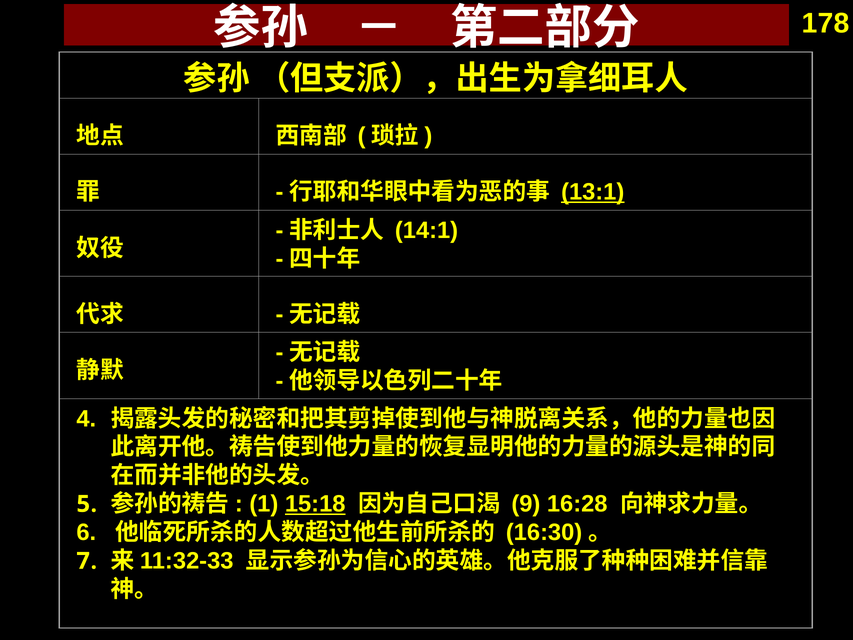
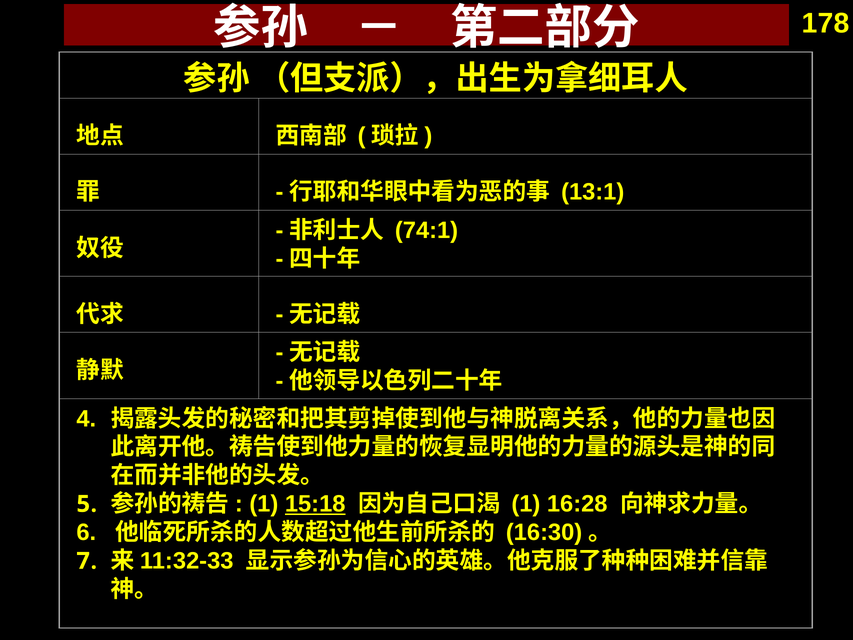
13:1 underline: present -> none (593, 192)
14:1: 14:1 -> 74:1 (427, 230)
9: 9 -> 1 (526, 504)
